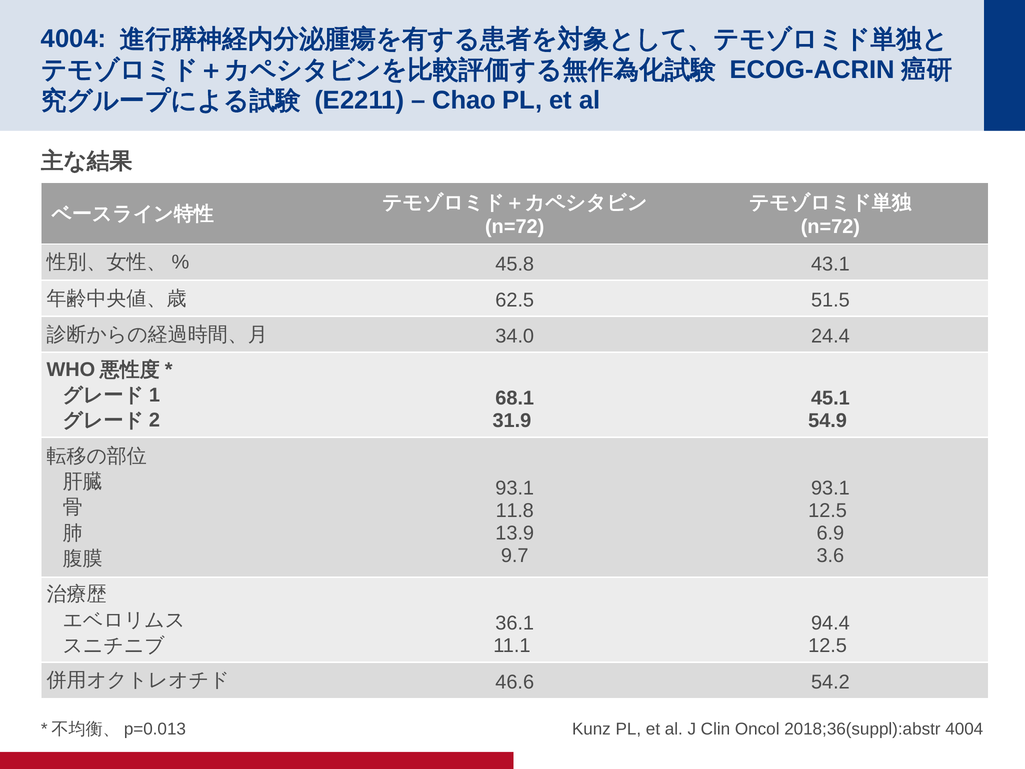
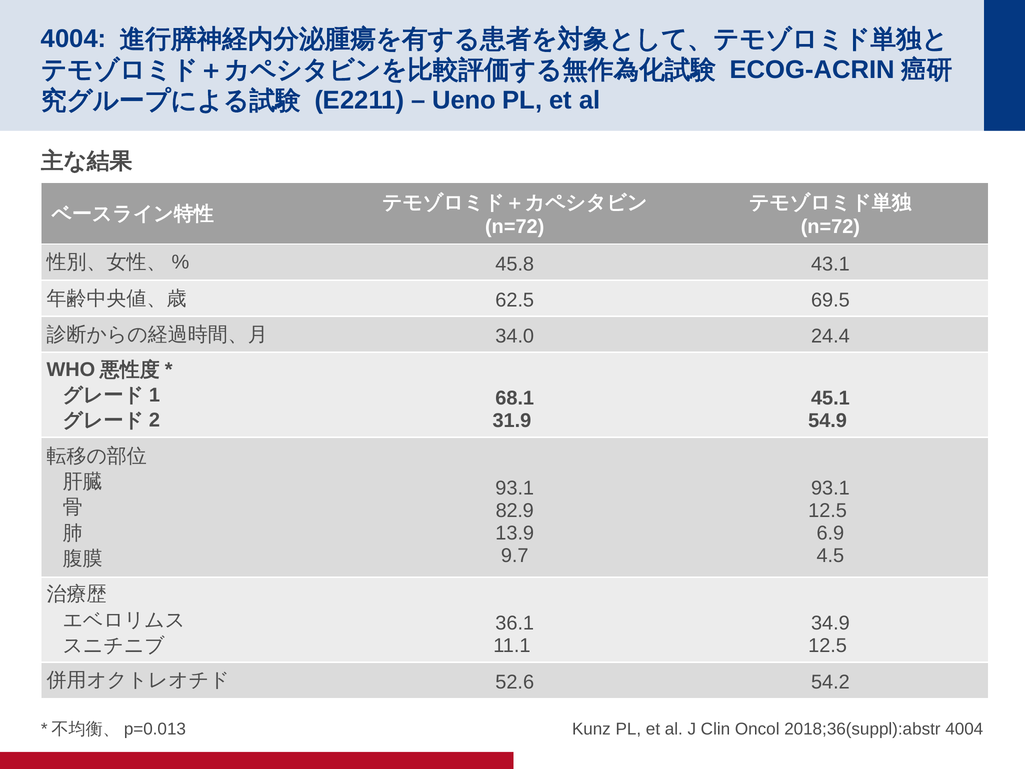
Chao: Chao -> Ueno (464, 100)
51.5: 51.5 -> 69.5 (830, 300)
11.8: 11.8 -> 82.9 (515, 511)
3.6: 3.6 -> 4.5 (830, 555)
94.4: 94.4 -> 34.9 (830, 623)
46.6: 46.6 -> 52.6 (515, 682)
